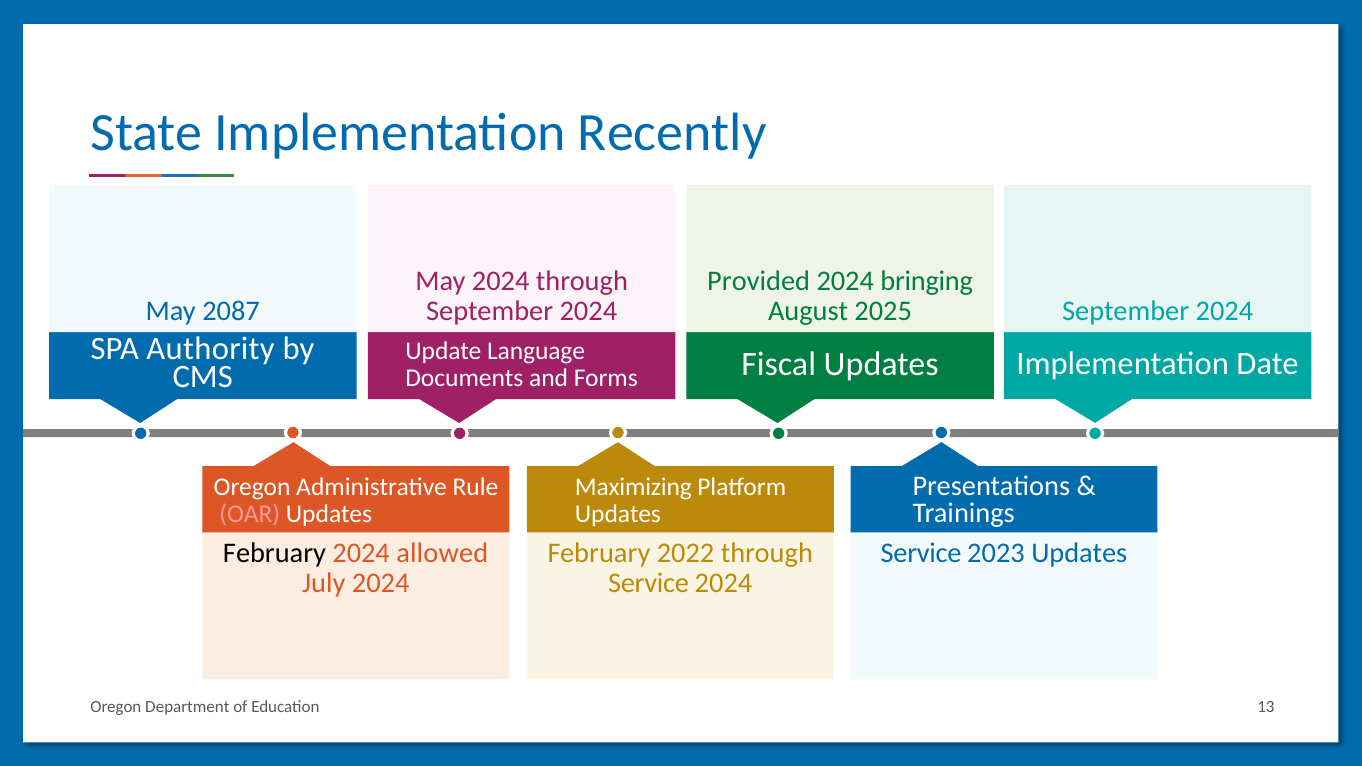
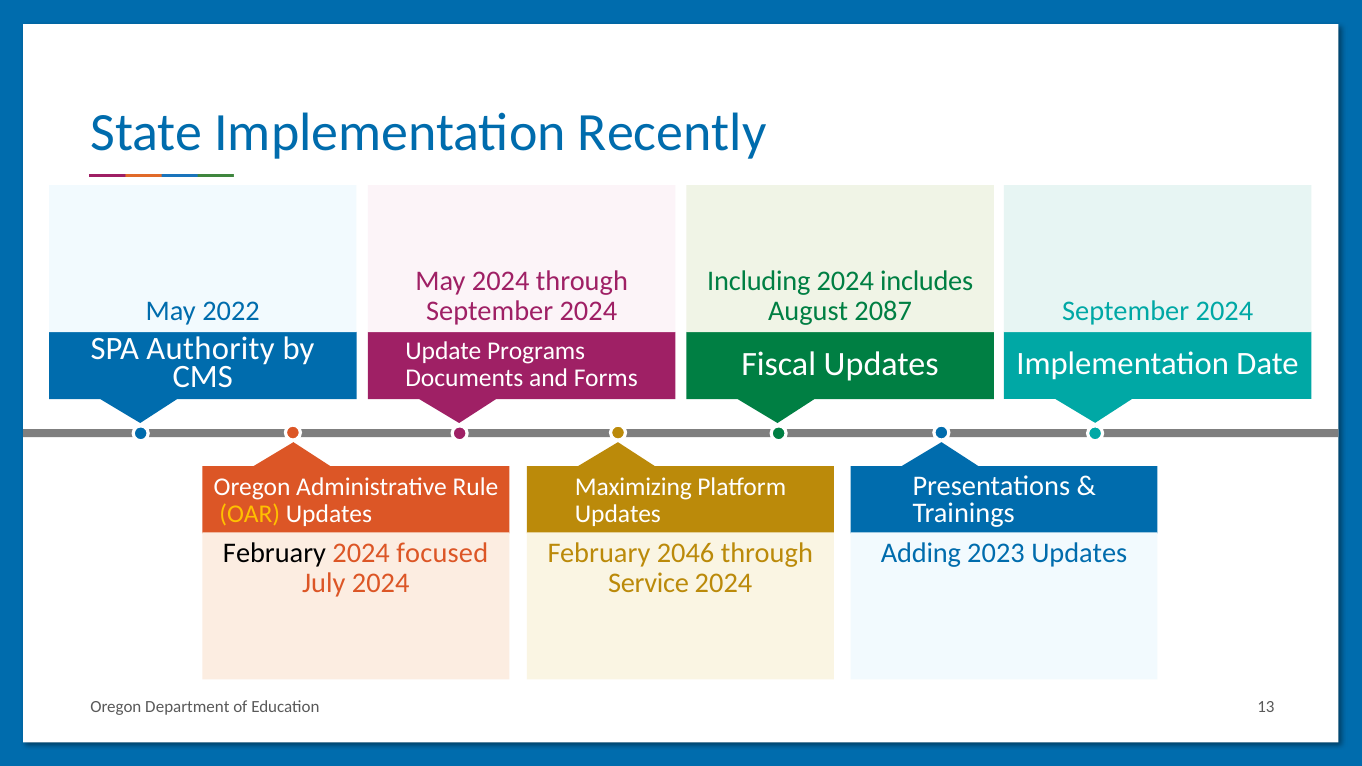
Provided: Provided -> Including (759, 281)
bringing: bringing -> includes (927, 281)
2087: 2087 -> 2022 (231, 312)
2025: 2025 -> 2087 (883, 312)
Language: Language -> Programs (536, 351)
OAR colour: pink -> yellow (250, 515)
allowed: allowed -> focused (442, 553)
2022: 2022 -> 2046 (686, 553)
Service: Service -> Adding (921, 553)
